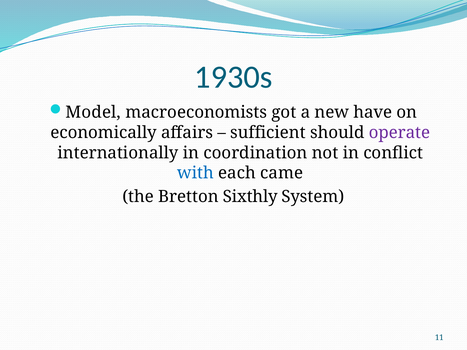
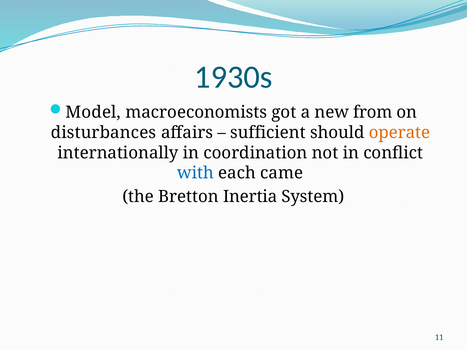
have: have -> from (373, 112)
economically: economically -> disturbances (104, 133)
operate colour: purple -> orange (399, 133)
Sixthly: Sixthly -> Inertia (250, 197)
